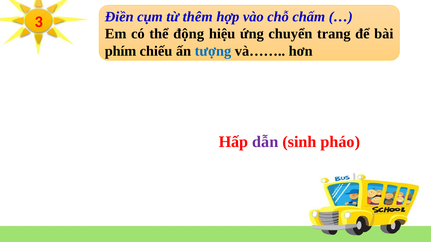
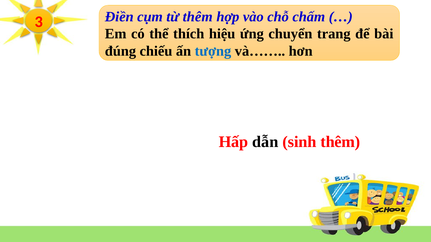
động: động -> thích (189, 34)
phím: phím -> đúng (120, 51)
dẫn colour: purple -> black (265, 142)
sinh pháo: pháo -> thêm (340, 142)
